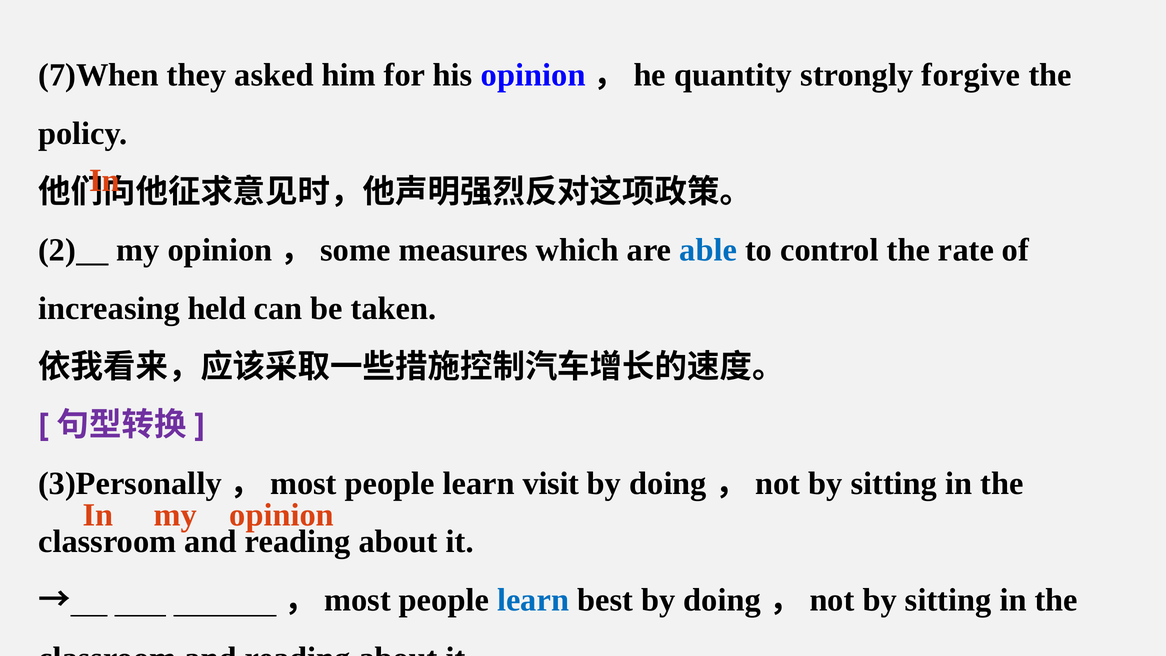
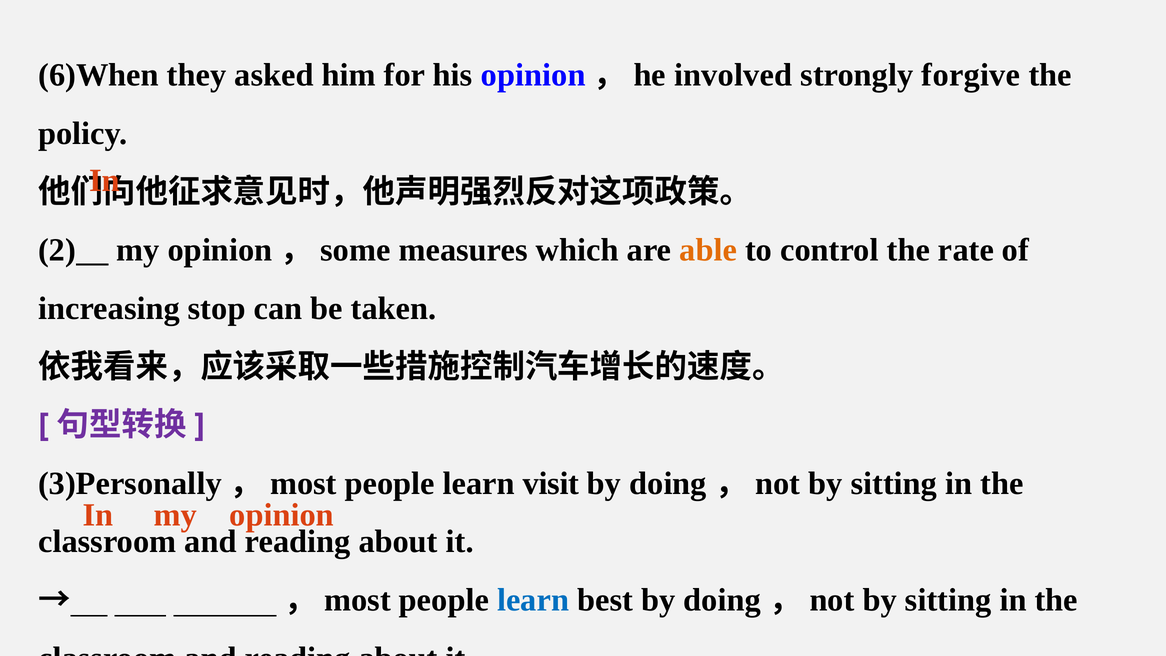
7)When: 7)When -> 6)When (99, 75)
quantity: quantity -> involved (733, 75)
able colour: blue -> orange (708, 250)
held: held -> stop (217, 308)
